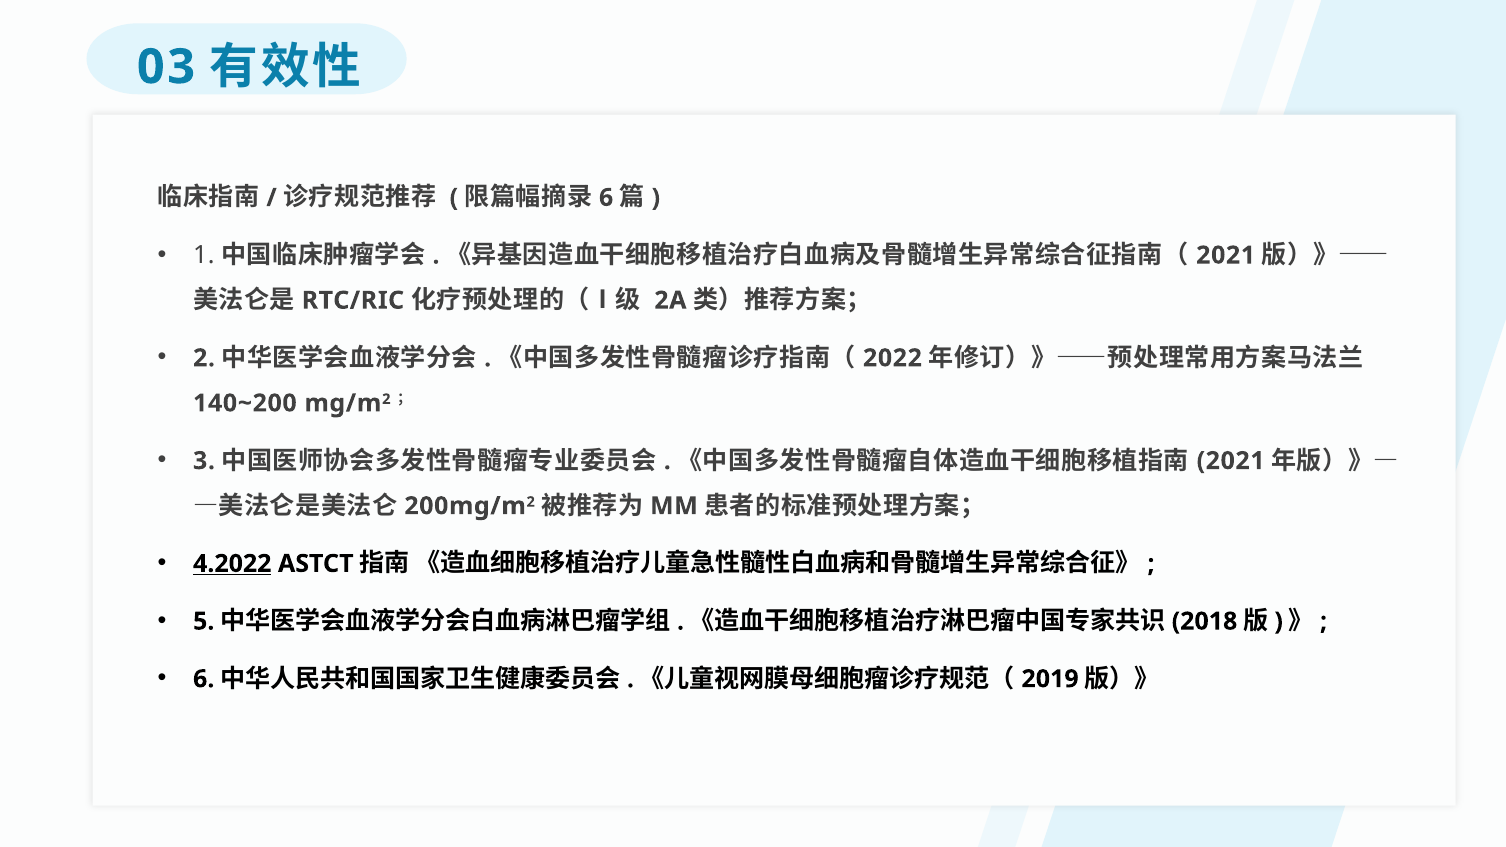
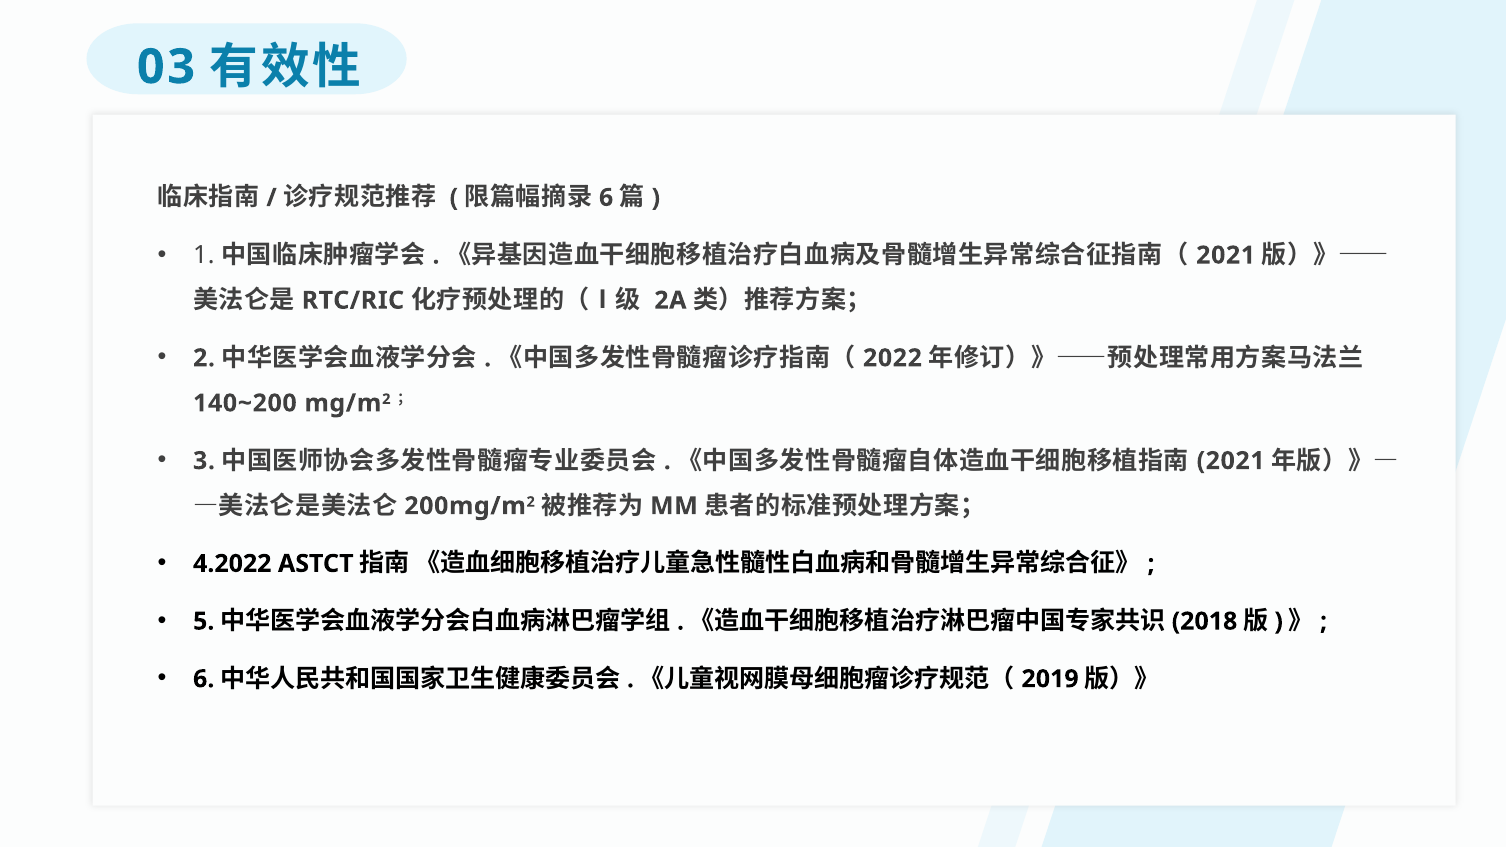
4.2022 underline: present -> none (232, 564)
